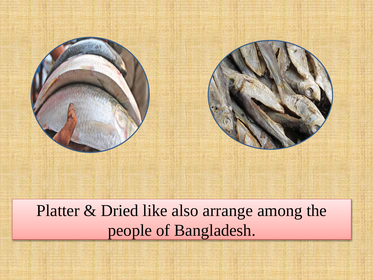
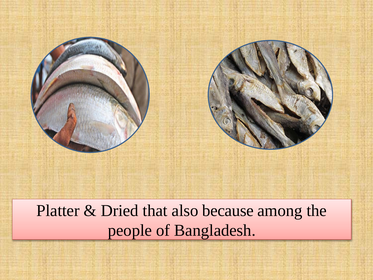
like: like -> that (155, 210)
arrange: arrange -> because (228, 210)
